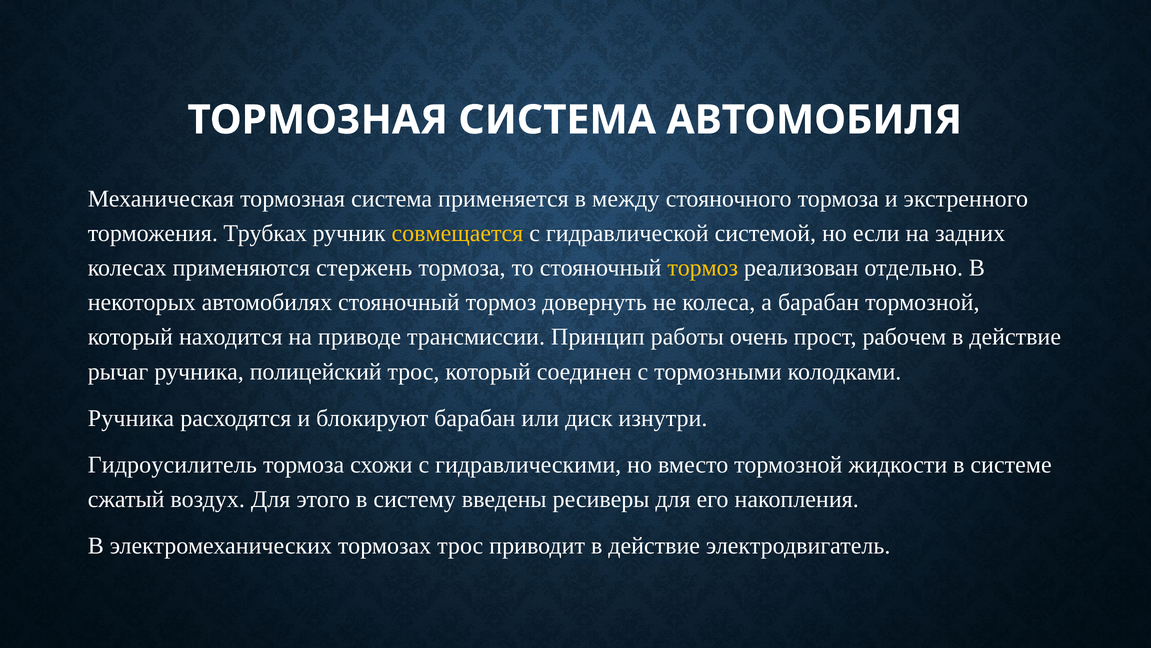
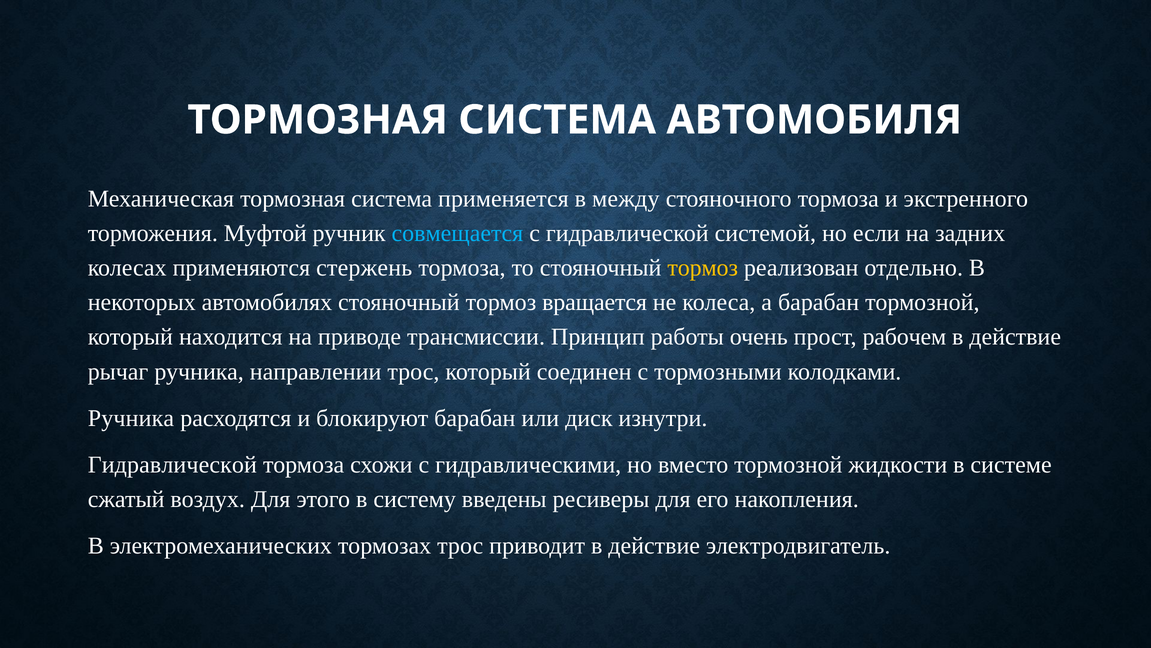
Трубках: Трубках -> Муфтой (265, 233)
совмещается colour: yellow -> light blue (457, 233)
довернуть: довернуть -> вращается (595, 302)
полицейский: полицейский -> направлении (316, 371)
Гидроусилитель: Гидроусилитель -> Гидравлической (172, 464)
